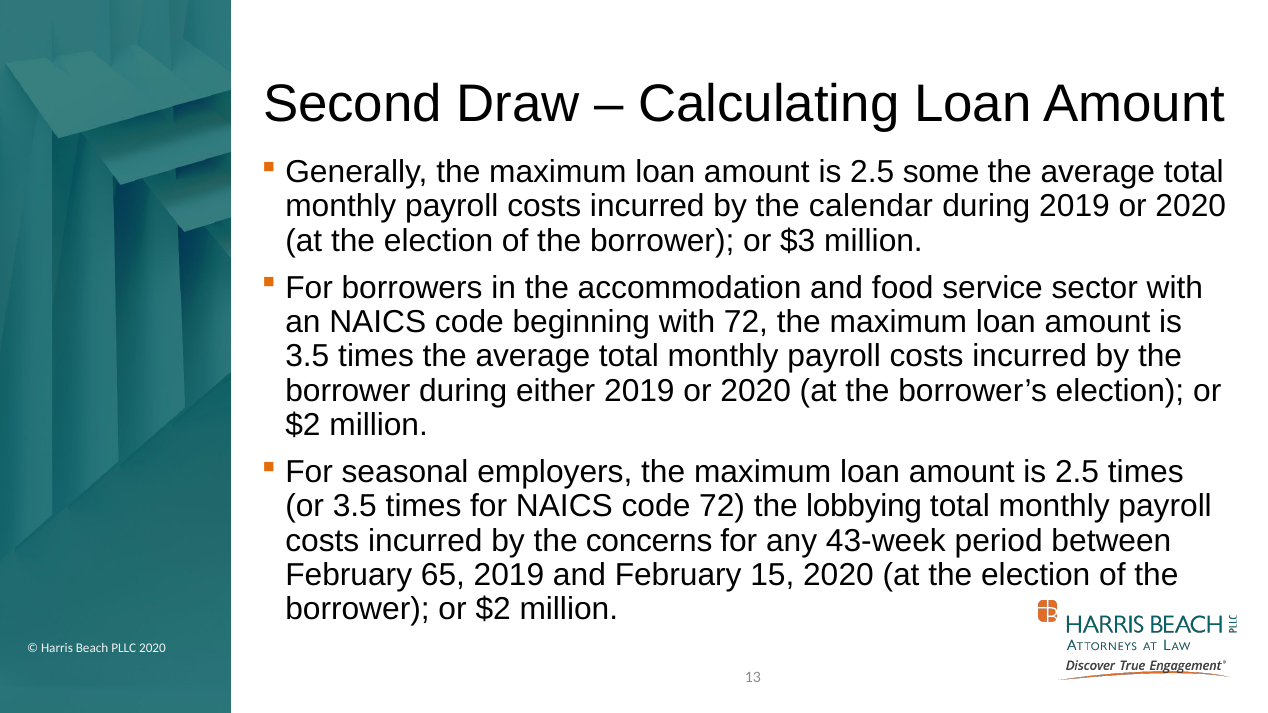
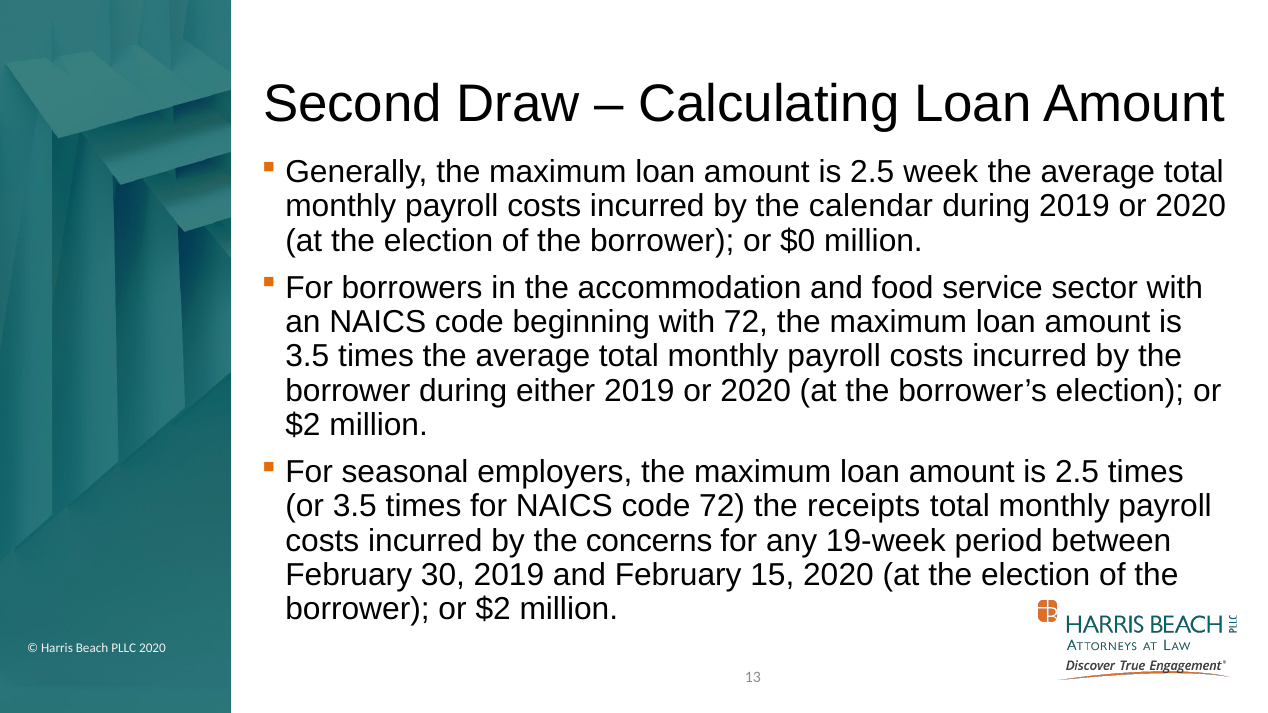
some: some -> week (941, 172)
$3: $3 -> $0 (798, 241)
lobbying: lobbying -> receipts (864, 507)
43-week: 43-week -> 19-week (886, 541)
65: 65 -> 30 (443, 575)
